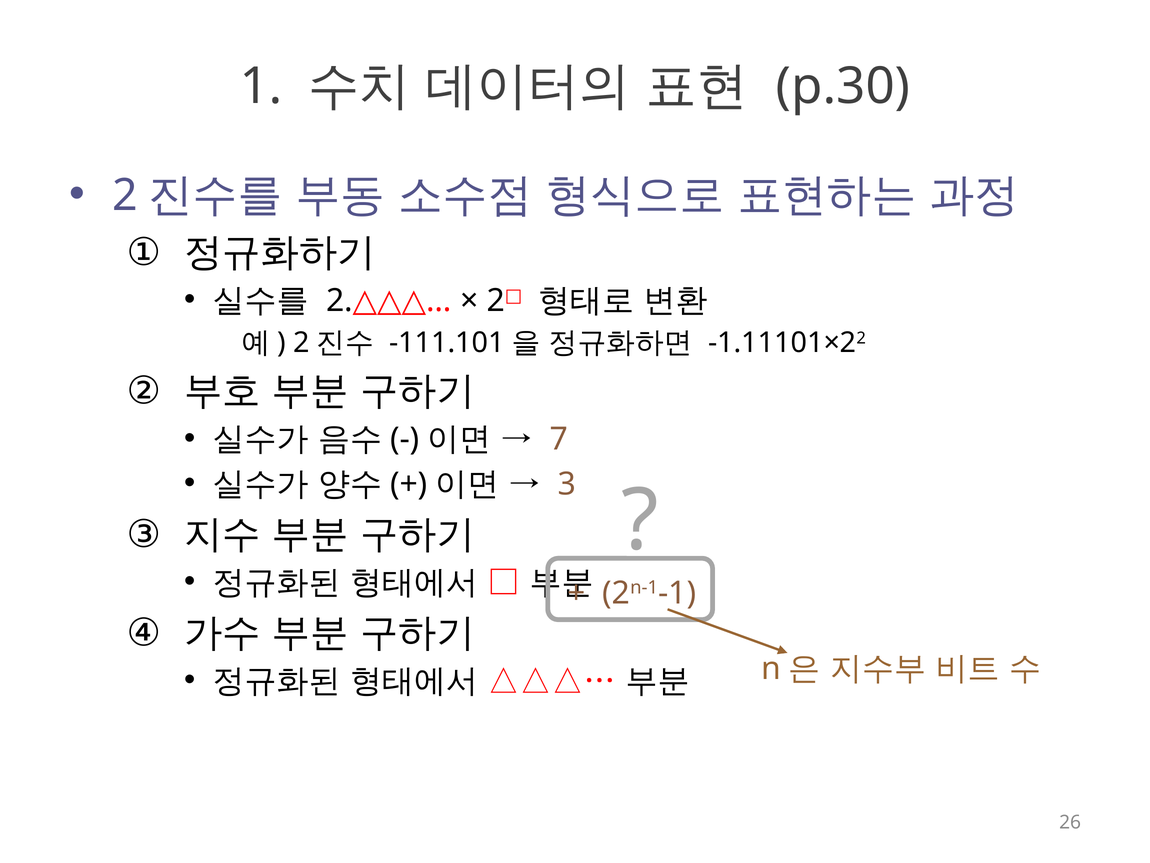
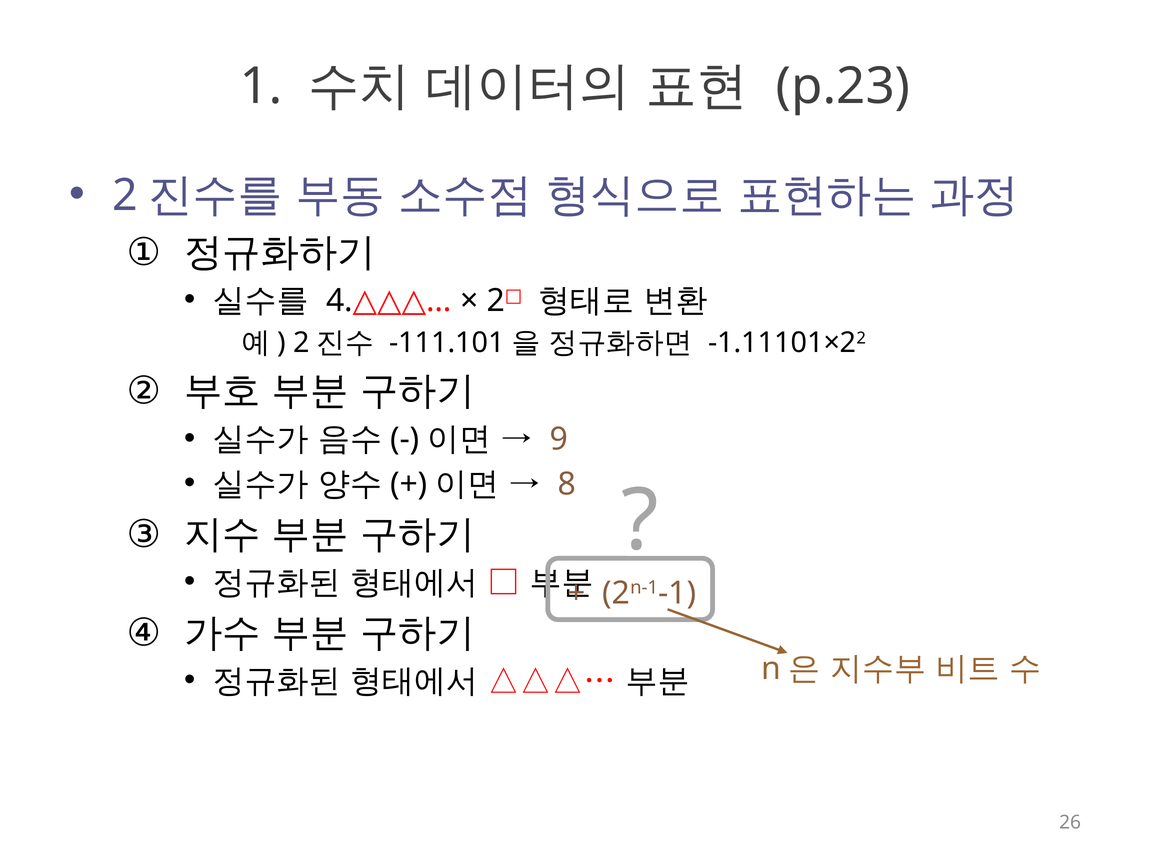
p.30: p.30 -> p.23 (843, 86)
2: 2 -> 4 (339, 300)
7: 7 -> 9 (559, 439)
3: 3 -> 8 (567, 484)
